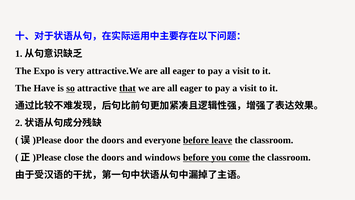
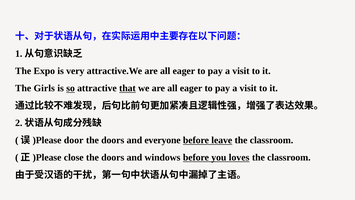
Have: Have -> Girls (44, 88)
come: come -> loves (239, 157)
